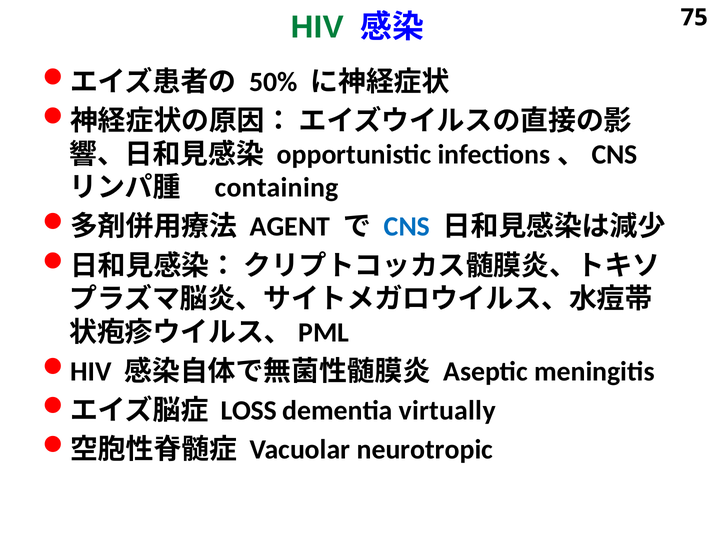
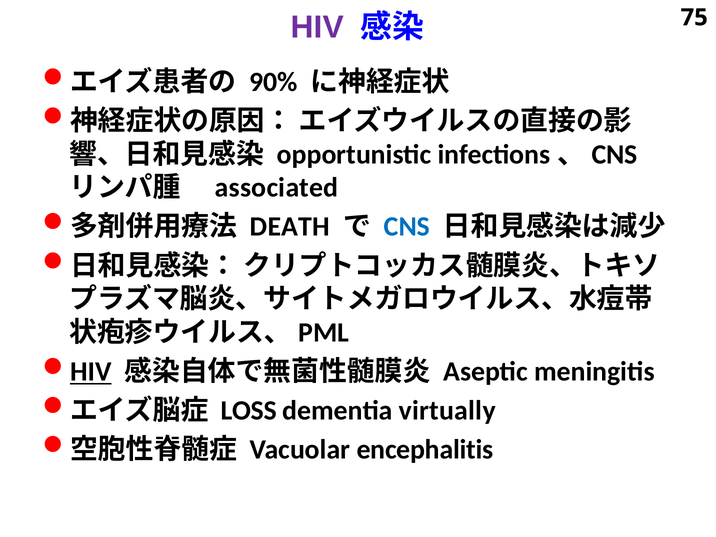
HIV colour: green -> purple (317, 27)
50%: 50% -> 90% (273, 82)
containing: containing -> associated (277, 188)
AGENT: AGENT -> DEATH (290, 227)
HIV underline: none -> present (91, 372)
neurotropic: neurotropic -> encephalitis (425, 450)
